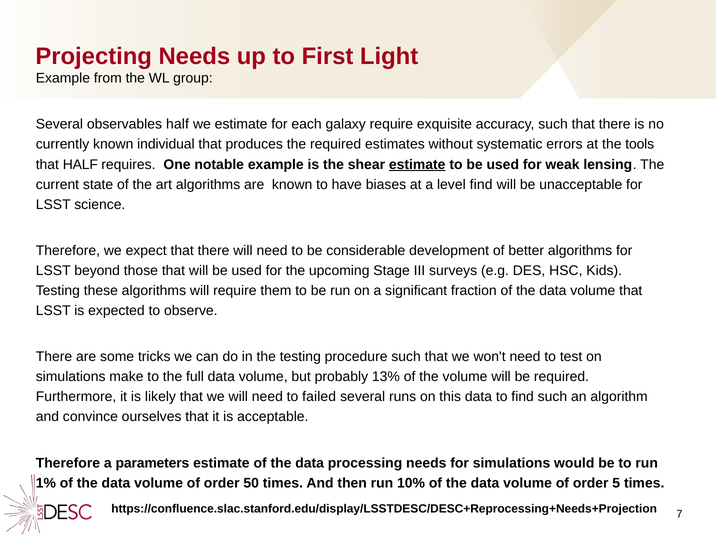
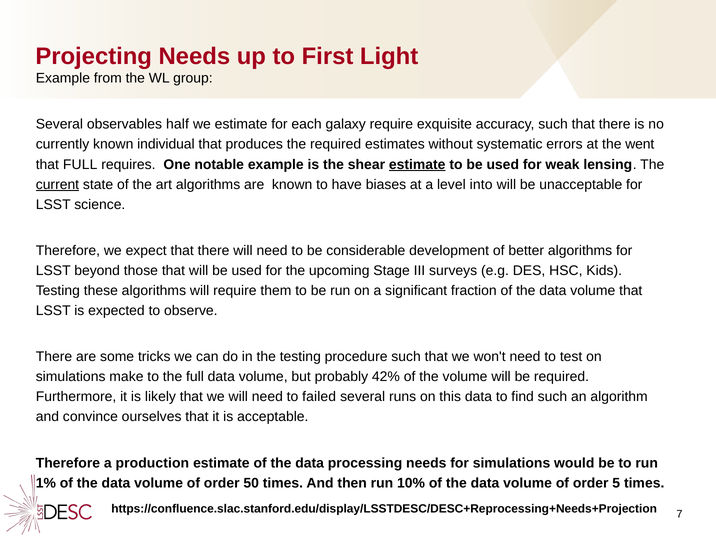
tools: tools -> went (640, 144)
that HALF: HALF -> FULL (80, 164)
current underline: none -> present (57, 184)
level find: find -> into (481, 184)
13%: 13% -> 42% (386, 377)
parameters: parameters -> production (152, 463)
